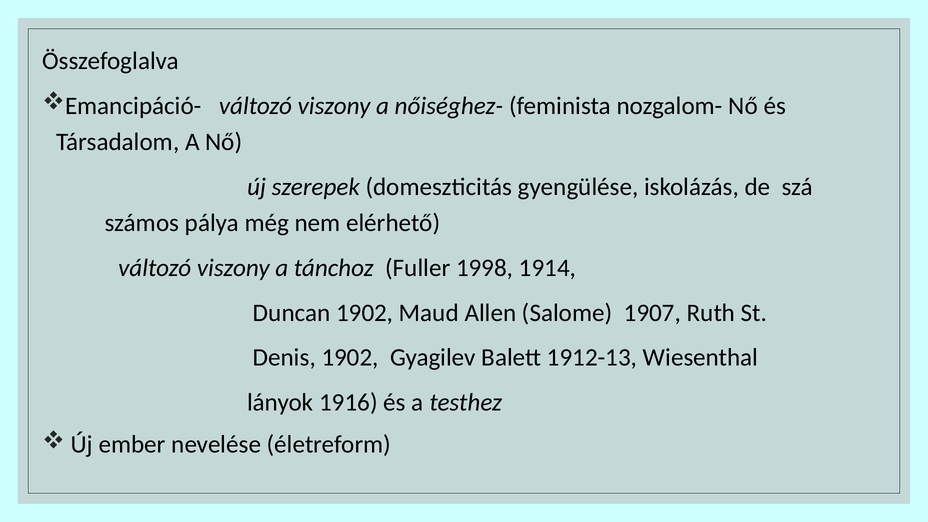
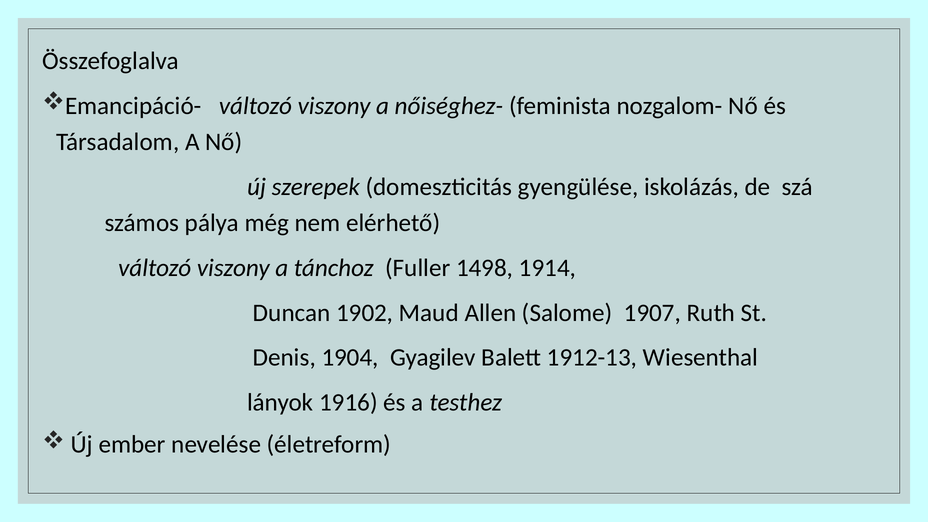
1998: 1998 -> 1498 (485, 268)
Denis 1902: 1902 -> 1904 (350, 358)
